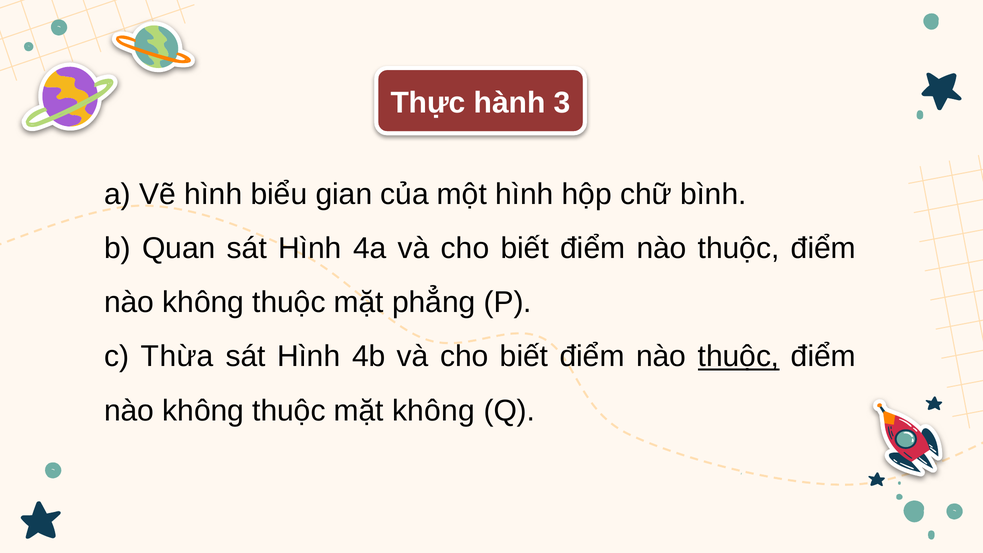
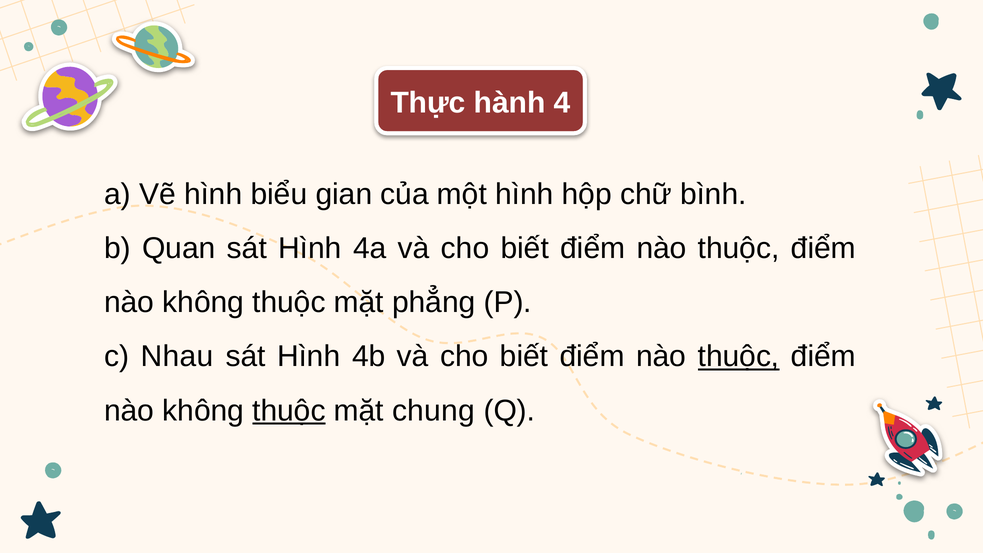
3: 3 -> 4 (562, 103)
Thừa: Thừa -> Nhau (177, 357)
thuộc underline: none -> present (289, 411)
mặt không: không -> chung (434, 411)
